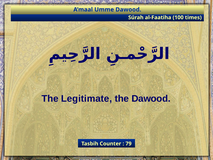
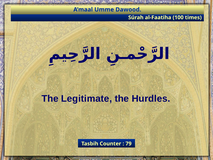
the Dawood: Dawood -> Hurdles (151, 98)
